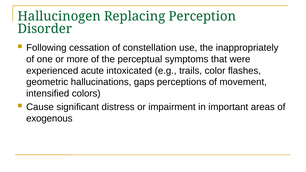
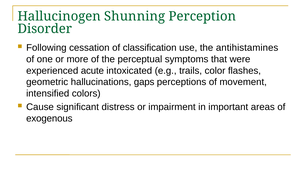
Replacing: Replacing -> Shunning (135, 16)
constellation: constellation -> classification (150, 48)
inappropriately: inappropriately -> antihistamines (247, 48)
